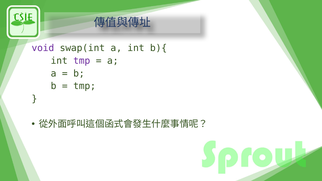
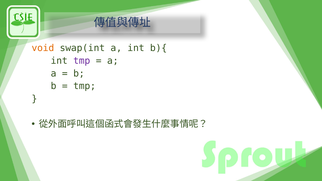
void colour: purple -> orange (43, 48)
